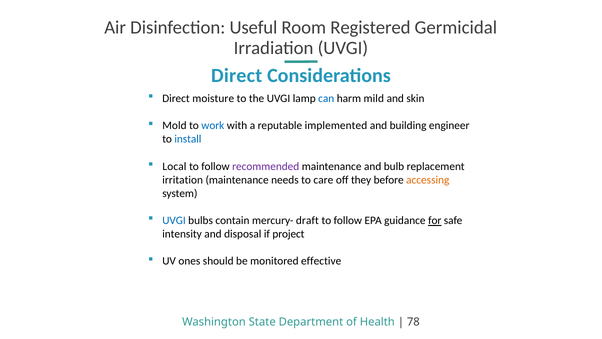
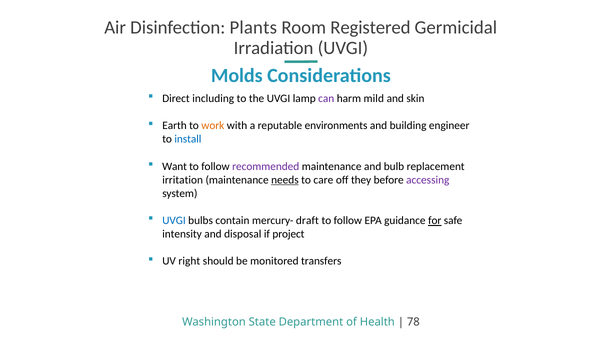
Useful: Useful -> Plants (253, 28)
Direct: Direct -> Molds (237, 75)
moisture: moisture -> including (213, 98)
can colour: blue -> purple (326, 98)
Mold: Mold -> Earth (174, 126)
work colour: blue -> orange (213, 126)
implemented: implemented -> environments (336, 126)
Local: Local -> Want (175, 166)
needs underline: none -> present (285, 180)
accessing colour: orange -> purple (428, 180)
ones: ones -> right (189, 261)
effective: effective -> transfers (321, 261)
